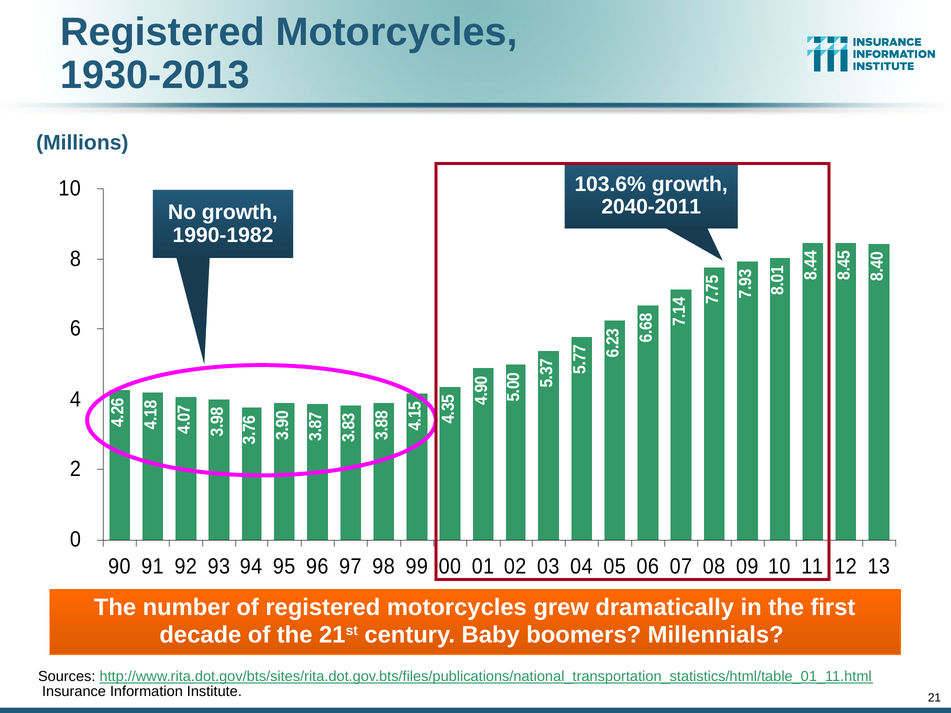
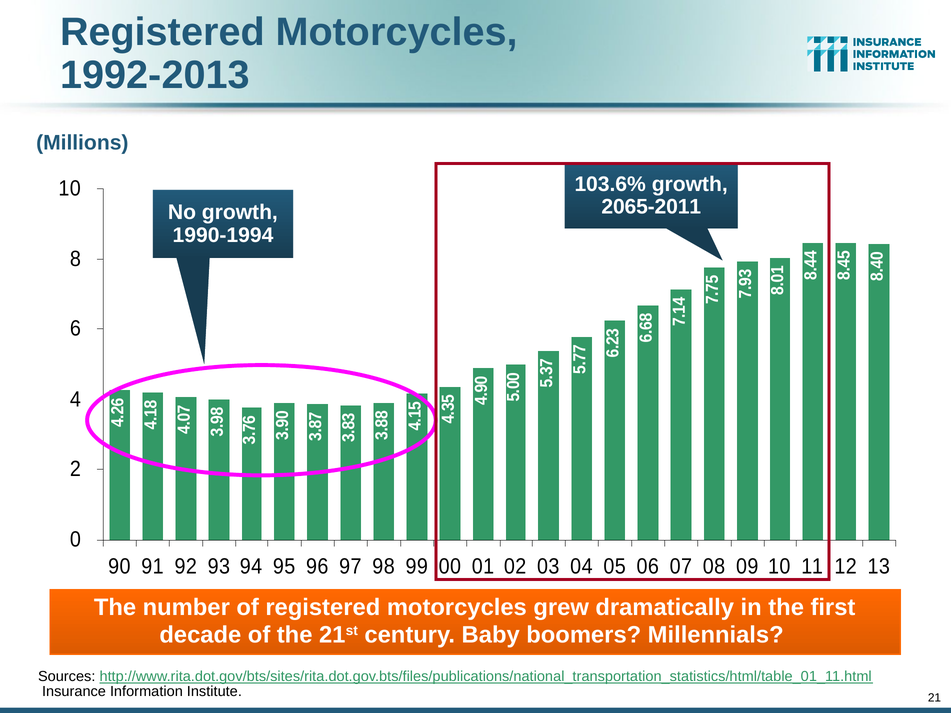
1930-2013: 1930-2013 -> 1992-2013 (155, 75)
2040-2011: 2040-2011 -> 2065-2011 (651, 207)
1990-1982: 1990-1982 -> 1990-1994 (223, 235)
